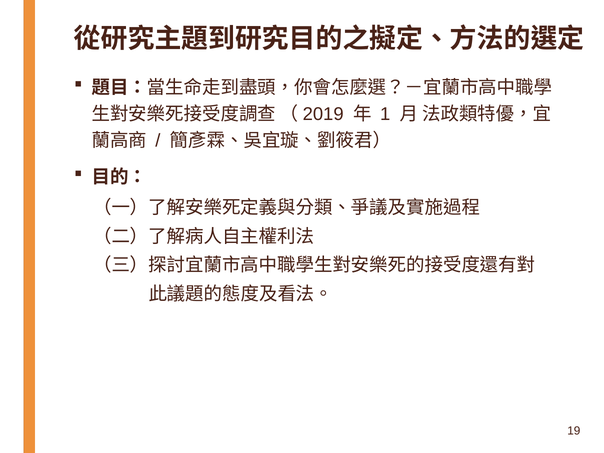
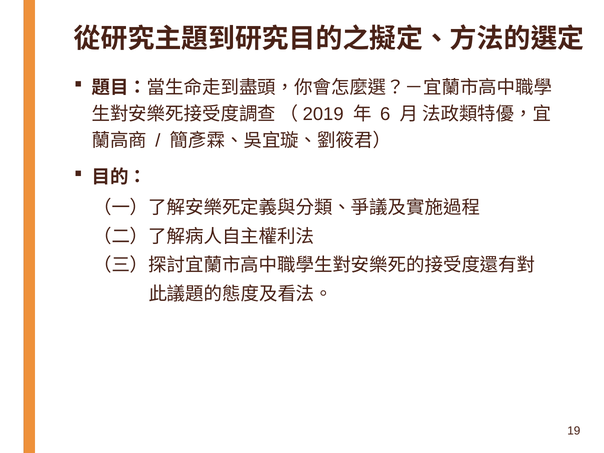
1: 1 -> 6 (385, 114)
